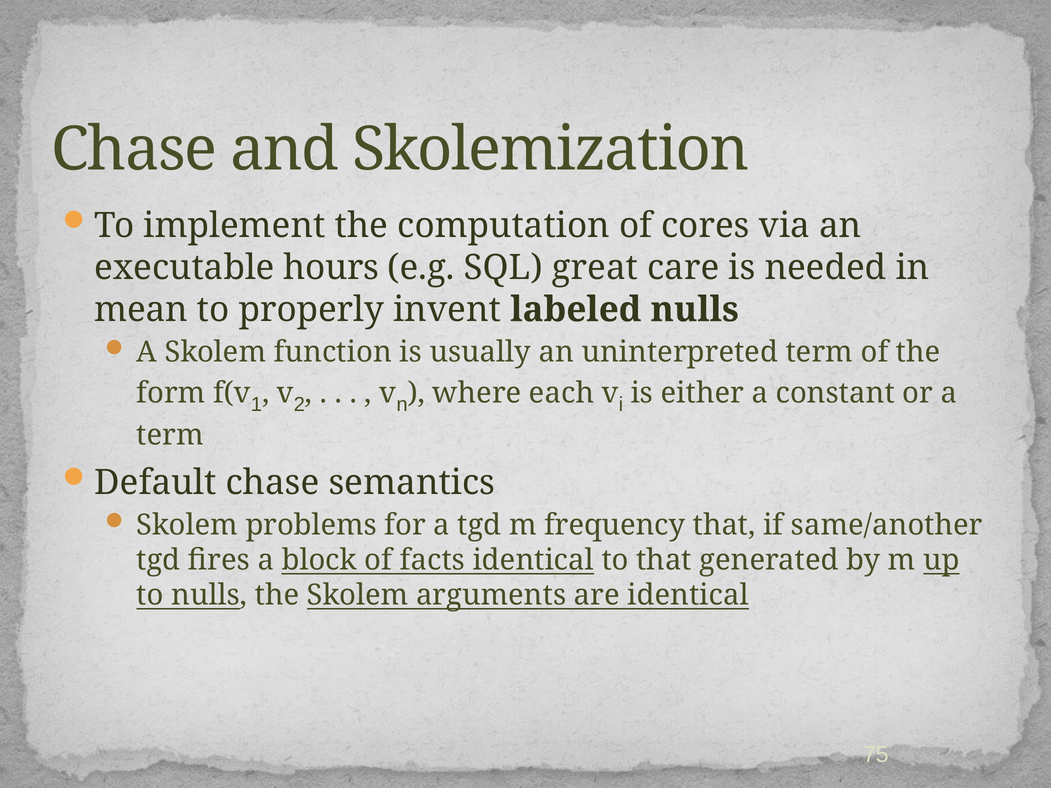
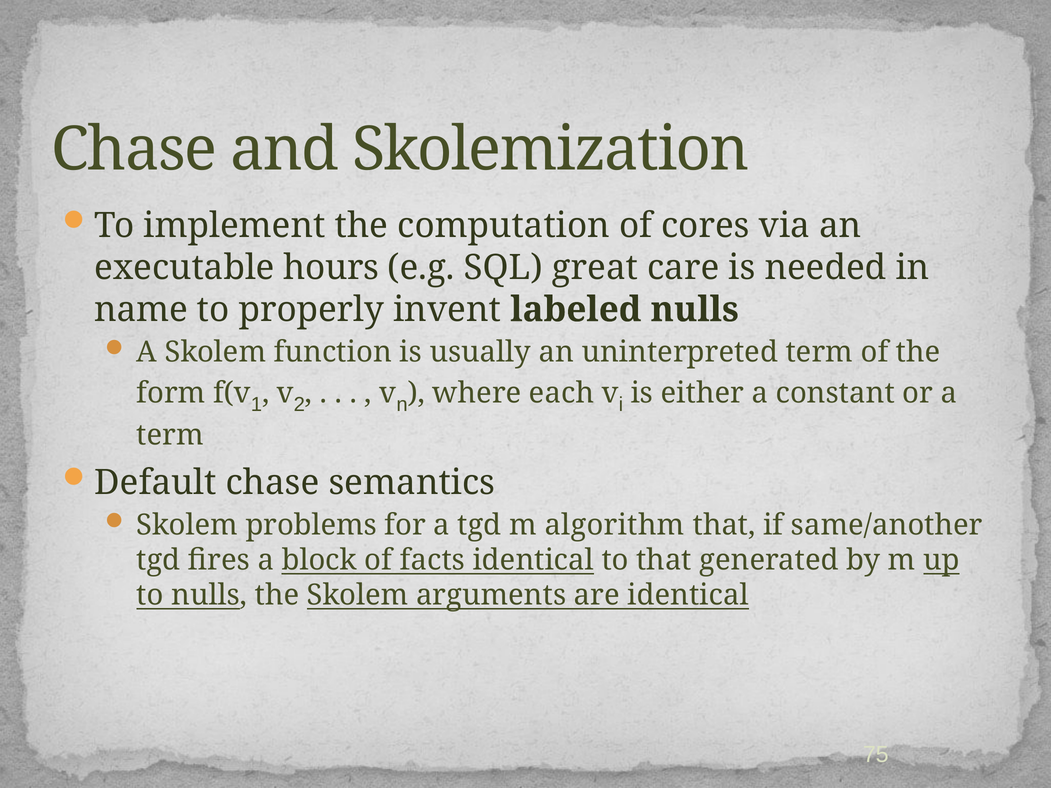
mean: mean -> name (141, 310)
frequency: frequency -> algorithm (614, 525)
